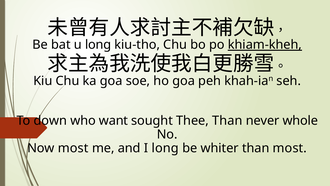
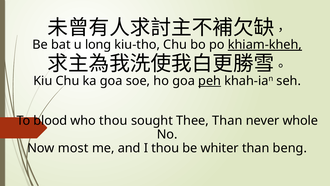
peh underline: none -> present (210, 81)
down: down -> blood (50, 120)
who want: want -> thou (113, 120)
I long: long -> thou (165, 148)
than most: most -> beng (290, 148)
